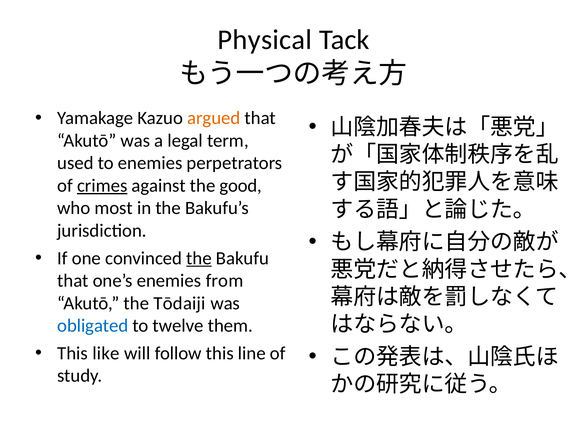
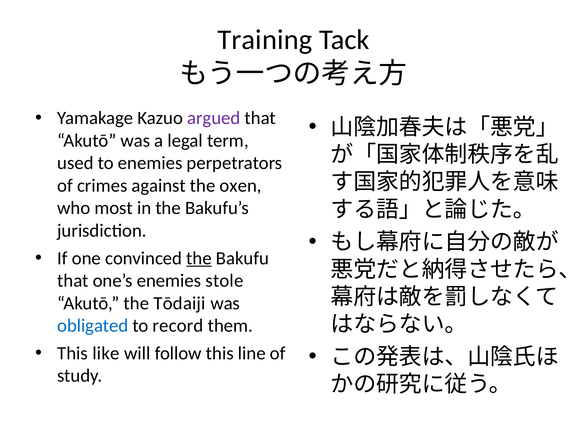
Physical: Physical -> Training (265, 40)
argued colour: orange -> purple (214, 118)
crimes underline: present -> none (102, 186)
good: good -> oxen (241, 186)
from: from -> stole (225, 281)
twelve: twelve -> record (178, 326)
